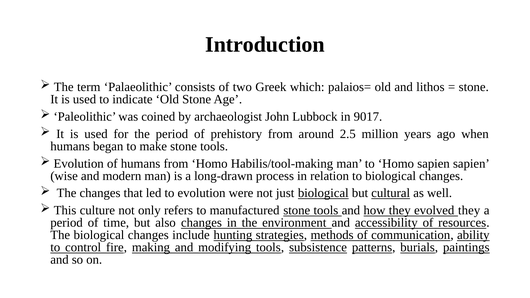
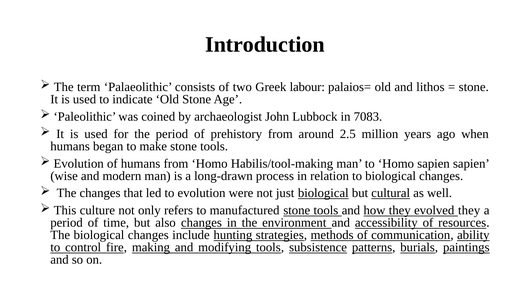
which: which -> labour (307, 87)
9017: 9017 -> 7083 (368, 117)
